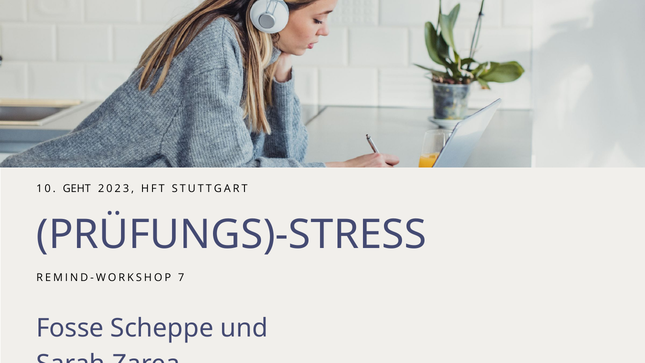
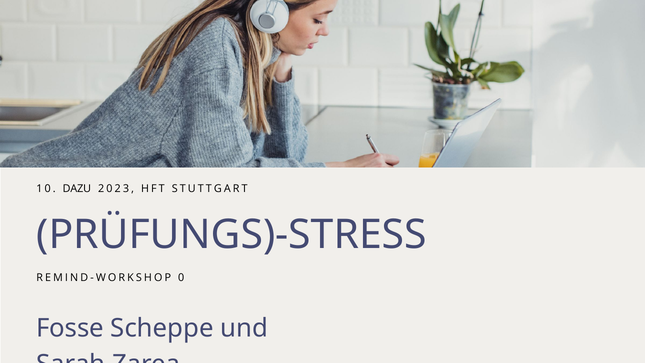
GEHT: GEHT -> DAZU (77, 189)
7: 7 -> 0 (181, 278)
